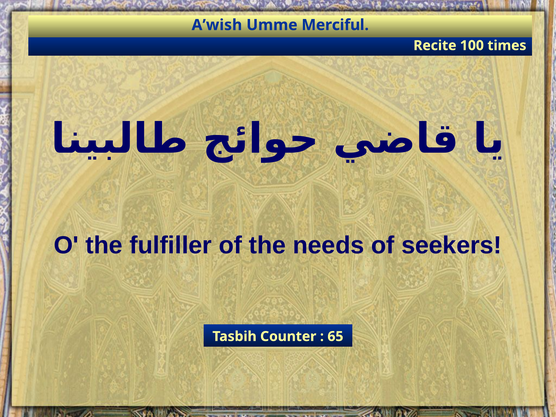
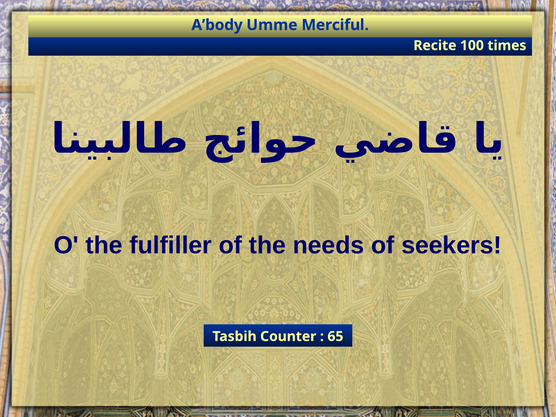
A’wish: A’wish -> A’body (217, 25)
